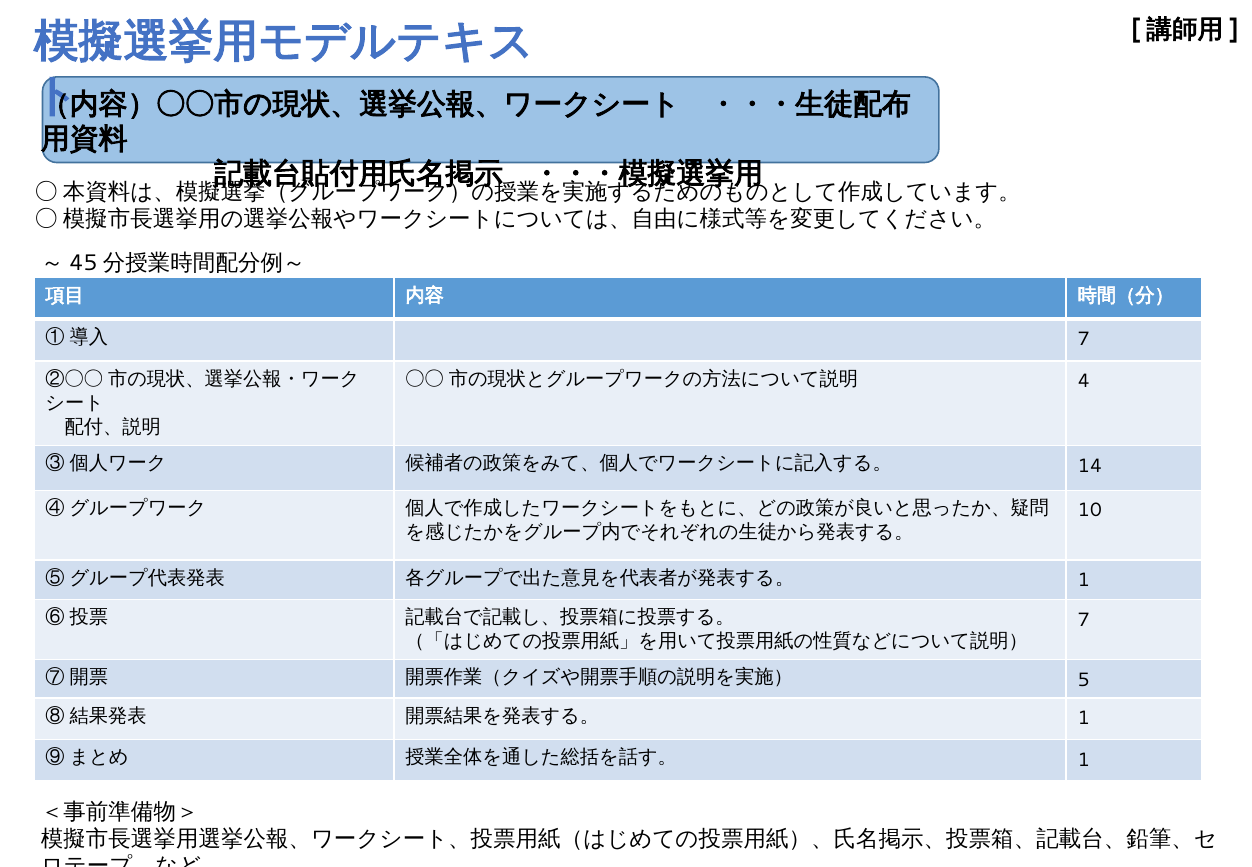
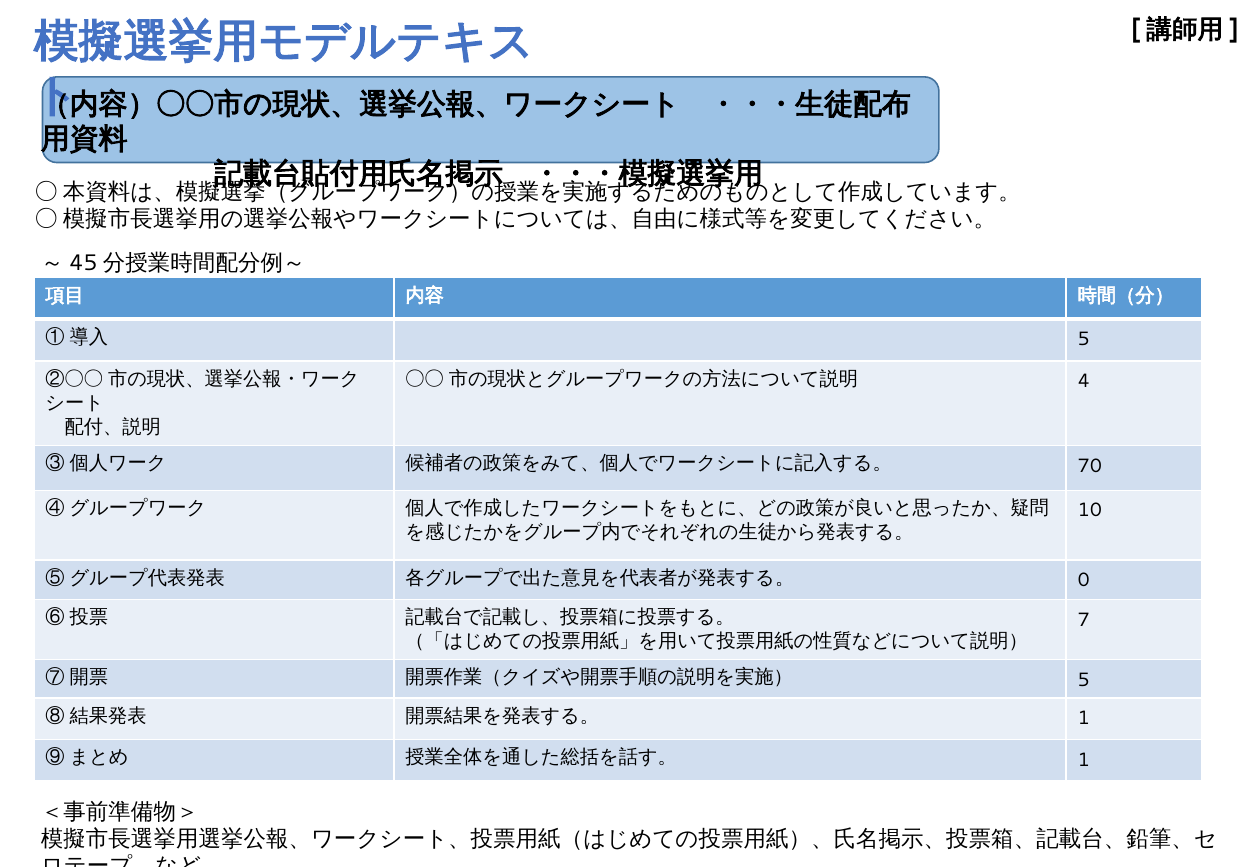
7: 7 -> 5 (1084, 339)
14: 14 -> 70 (1090, 466)
1: 1 -> 0 (1084, 580)
